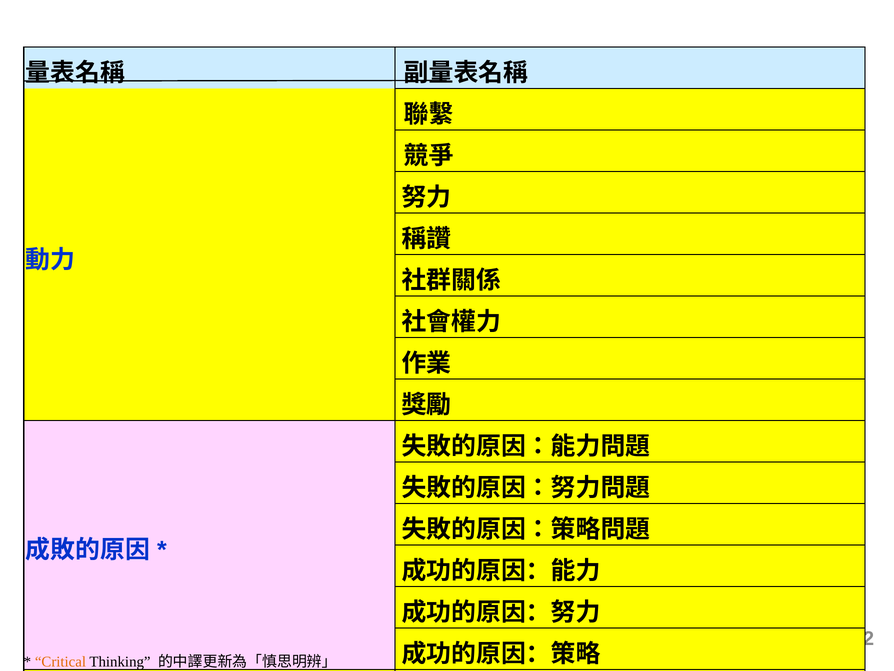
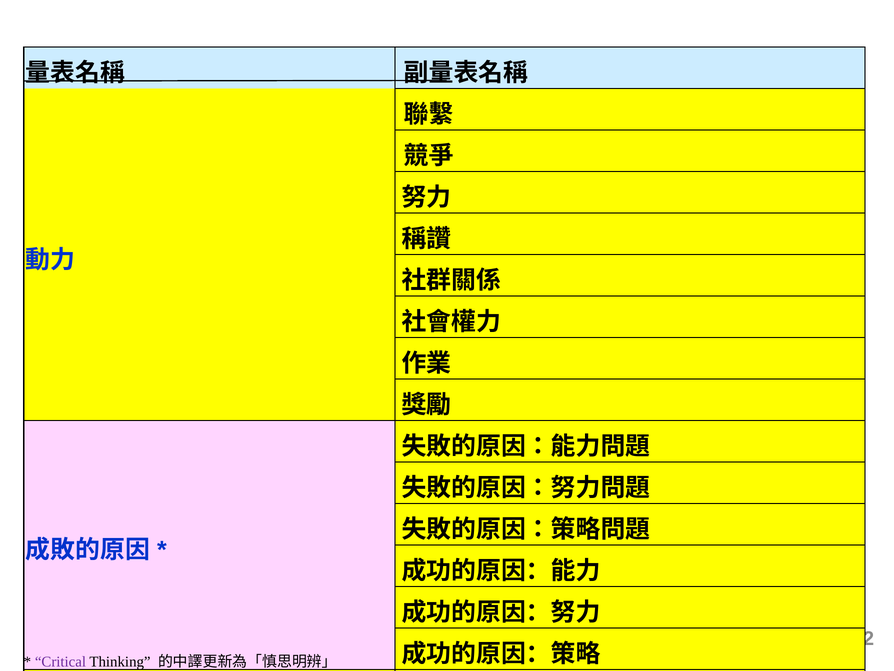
Critical colour: orange -> purple (60, 661)
